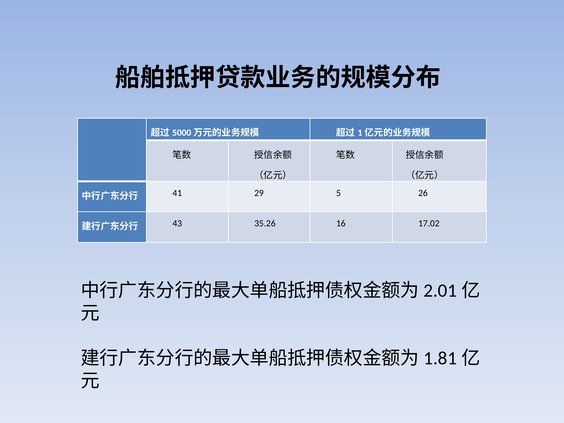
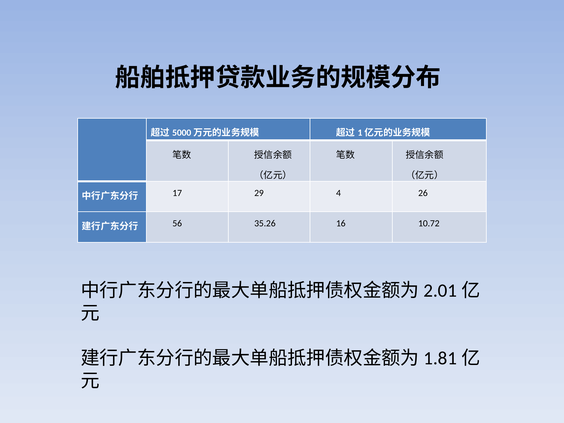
41: 41 -> 17 (177, 193)
5: 5 -> 4 (338, 193)
43: 43 -> 56 (177, 223)
17.02: 17.02 -> 10.72 (429, 223)
